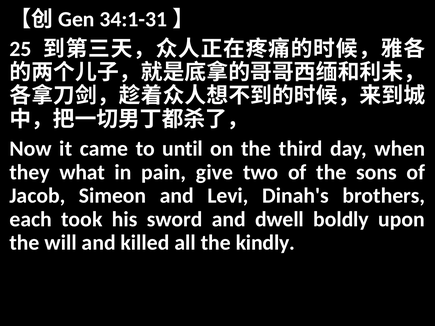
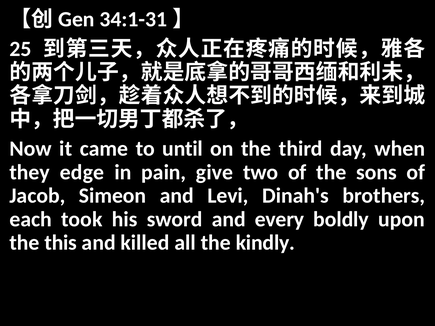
what: what -> edge (82, 172)
dwell: dwell -> every (280, 219)
will: will -> this (61, 243)
